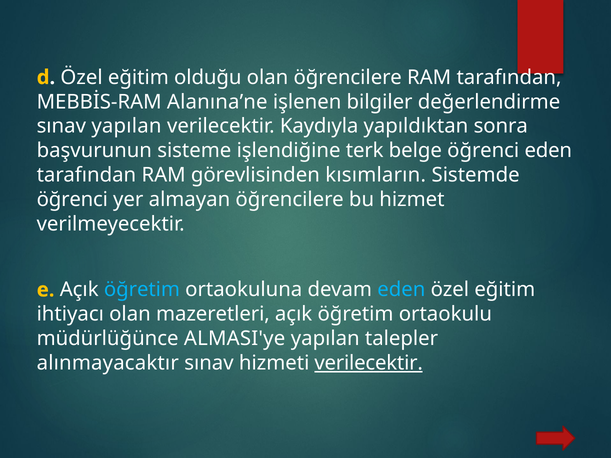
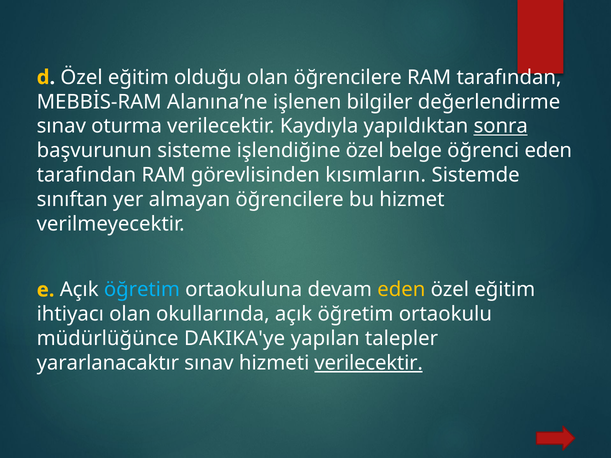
sınav yapılan: yapılan -> oturma (127, 126)
sonra underline: none -> present (501, 126)
işlendiğine terk: terk -> özel (365, 151)
öğrenci: öğrenci -> sınıftan (72, 200)
eden colour: light blue -> yellow (401, 290)
mazeretleri: mazeretleri -> okullarında (213, 314)
ALMASI'ye: ALMASI'ye -> DAKIKA'ye (235, 339)
alınmayacaktır: alınmayacaktır -> yararlanacaktır (108, 363)
